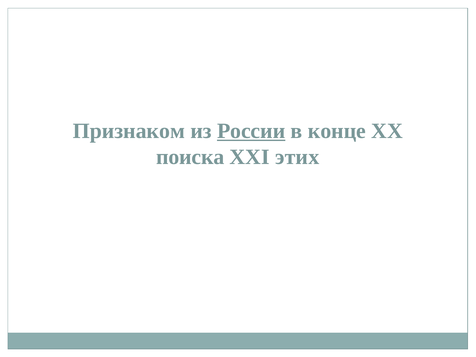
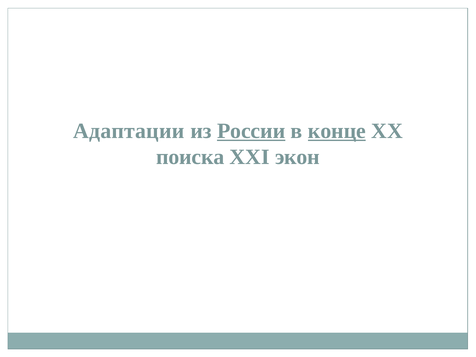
Признаком: Признаком -> Адаптации (129, 131)
конце underline: none -> present (337, 131)
этих: этих -> экон (297, 157)
